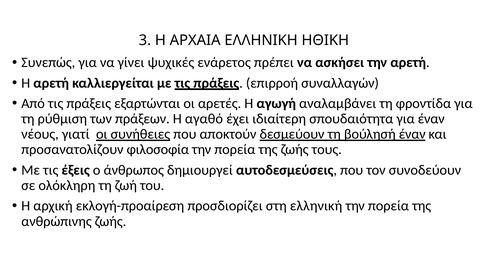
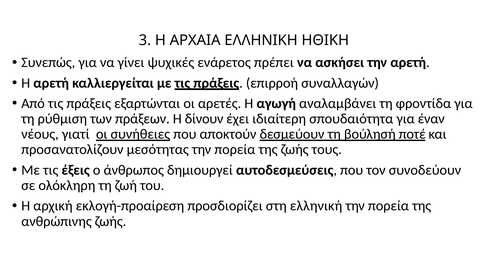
αγαθό: αγαθό -> δίνουν (204, 119)
βούλησή έναν: έναν -> ποτέ (412, 134)
φιλοσοφία: φιλοσοφία -> μεσότητας (158, 149)
